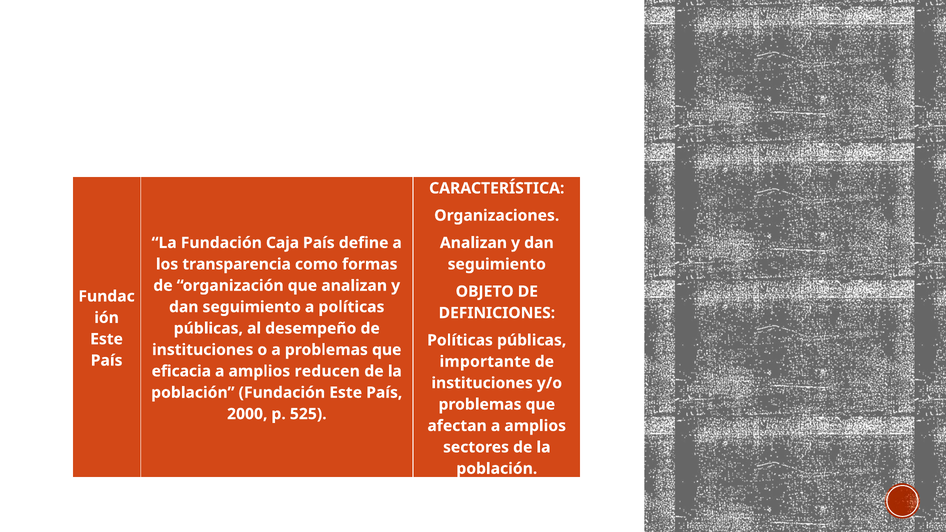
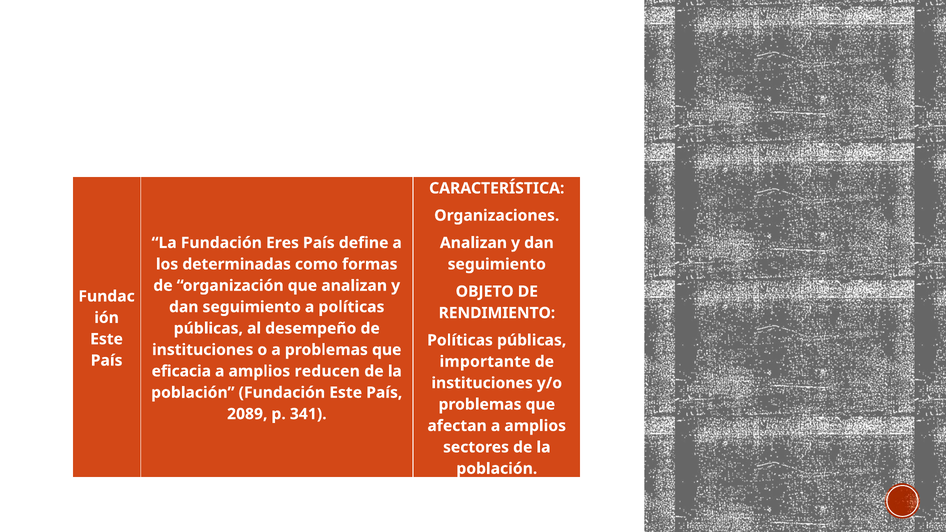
Caja: Caja -> Eres (282, 243)
transparencia: transparencia -> determinadas (237, 264)
DEFINICIONES: DEFINICIONES -> RENDIMIENTO (497, 313)
2000: 2000 -> 2089 (247, 414)
525: 525 -> 341 (308, 414)
